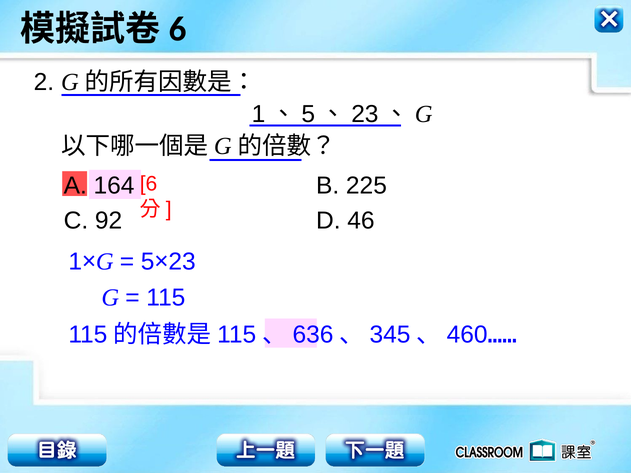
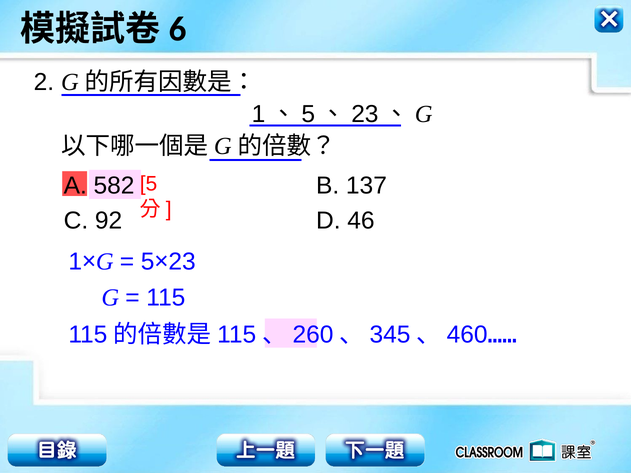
6: 6 -> 5 (149, 184)
164: 164 -> 582 (114, 186)
225: 225 -> 137 (366, 186)
636: 636 -> 260 (313, 335)
